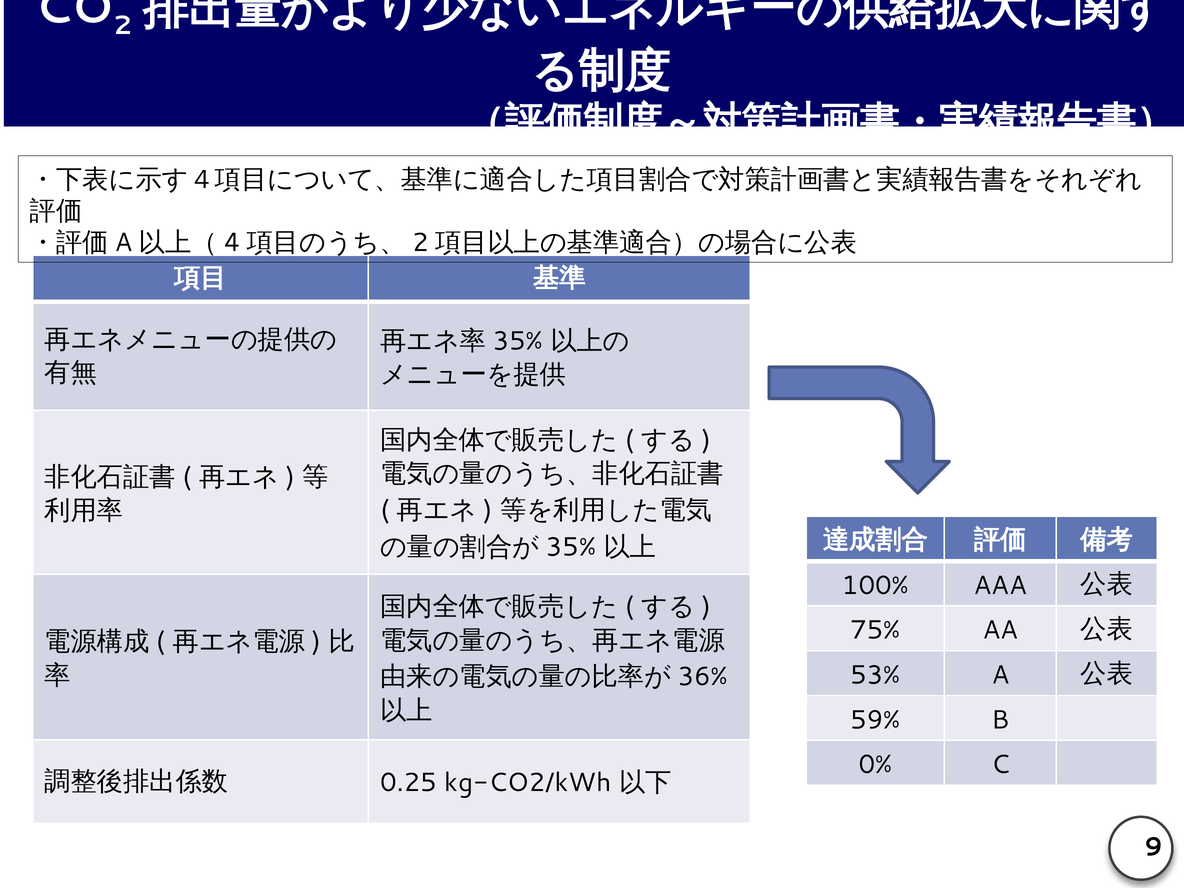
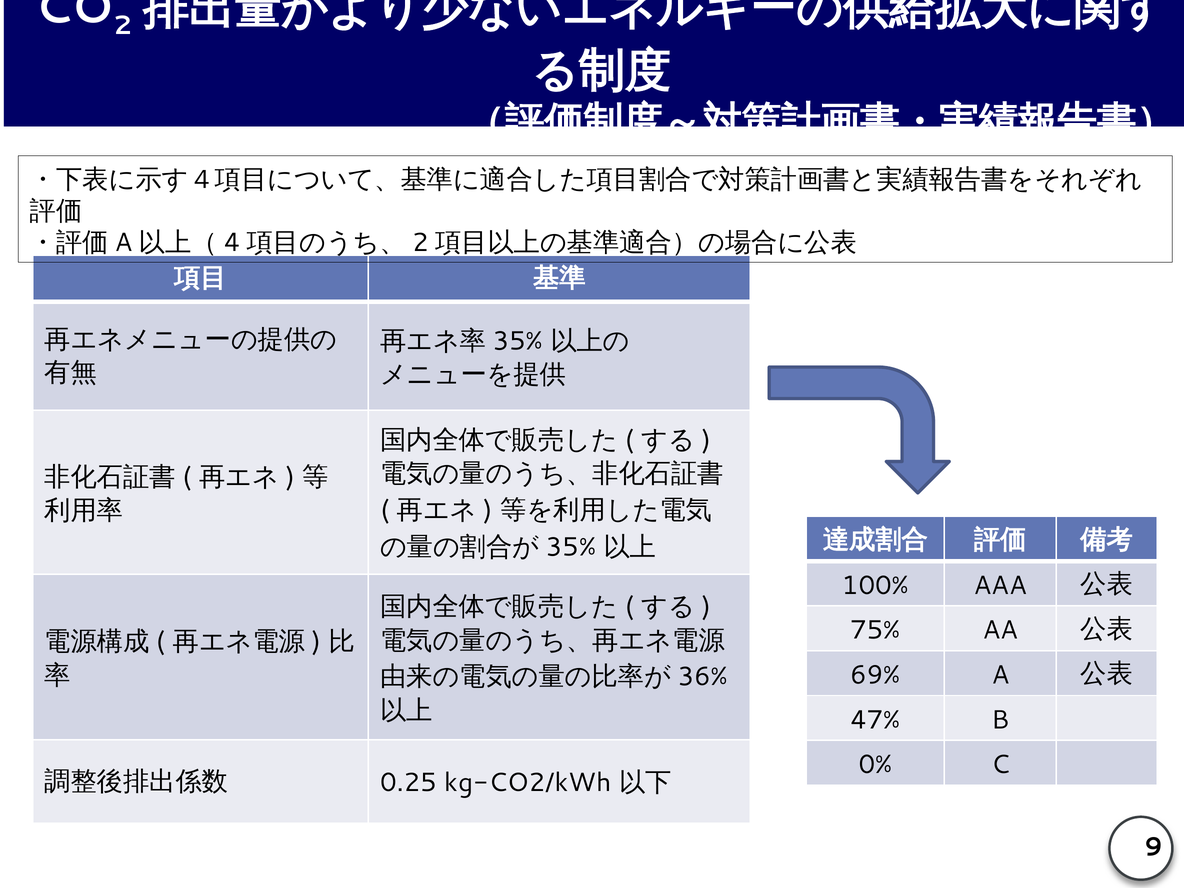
53%: 53% -> 69% (875, 675)
59%: 59% -> 47% (875, 720)
